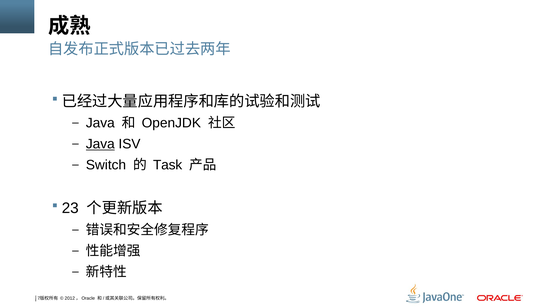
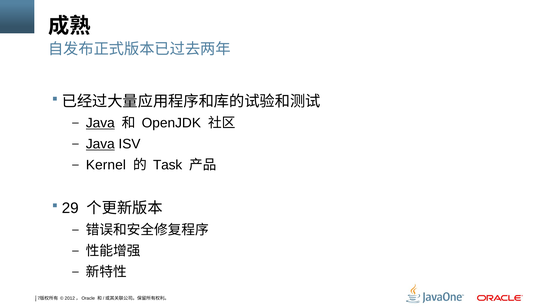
Java underline: none -> present (100, 123)
Switch: Switch -> Kernel (106, 165)
23: 23 -> 29 (70, 208)
